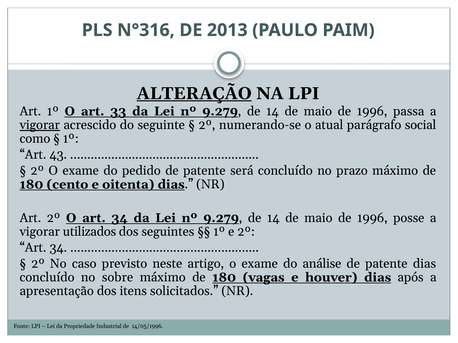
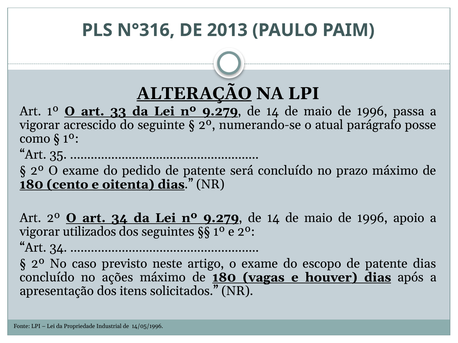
vigorar underline: present -> none (40, 125)
social: social -> posse (421, 125)
43: 43 -> 35 (58, 155)
posse: posse -> apoio (409, 218)
análise: análise -> escopo (322, 264)
sobre: sobre -> ações (118, 278)
